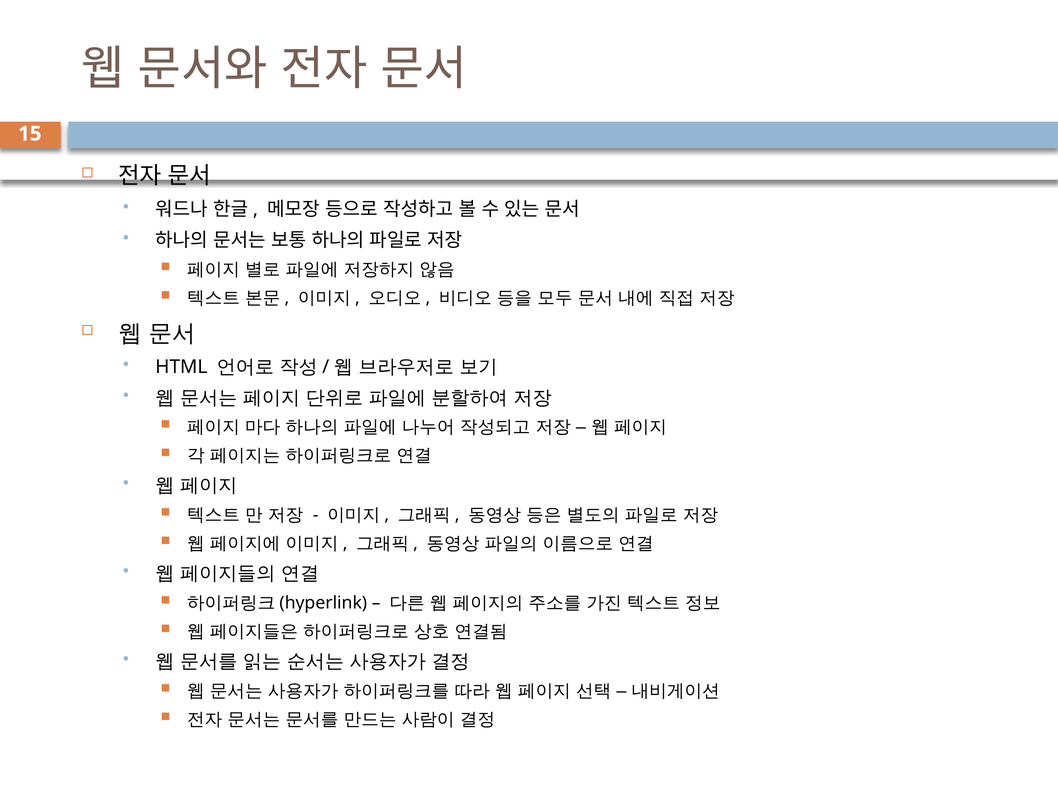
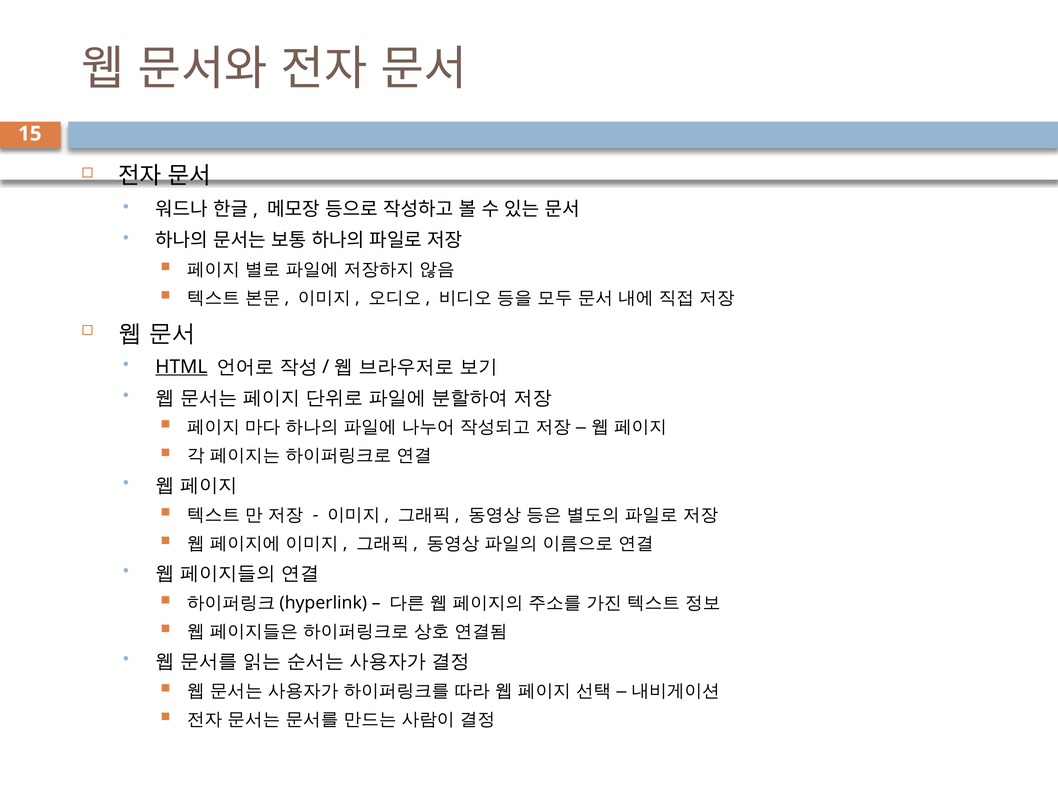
HTML underline: none -> present (181, 367)
